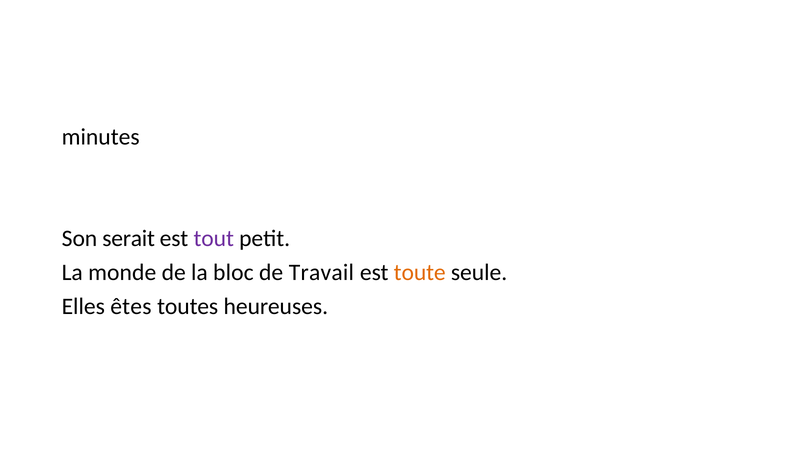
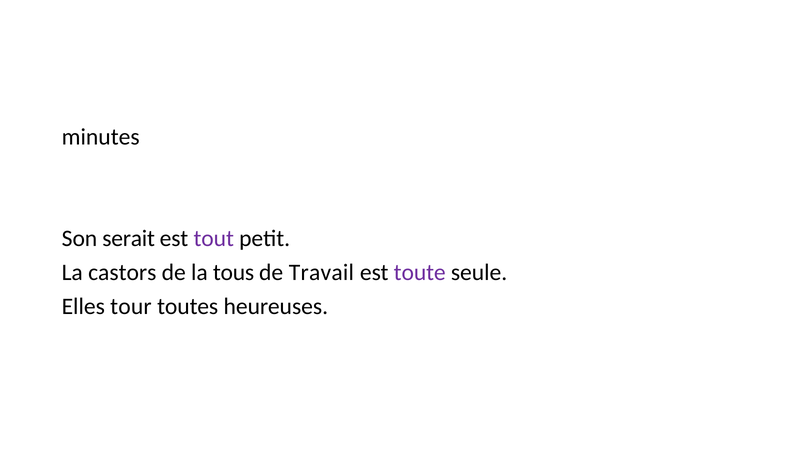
monde: monde -> castors (122, 272)
bloc: bloc -> tous (234, 272)
toute colour: orange -> purple (420, 272)
êtes: êtes -> tour (131, 306)
